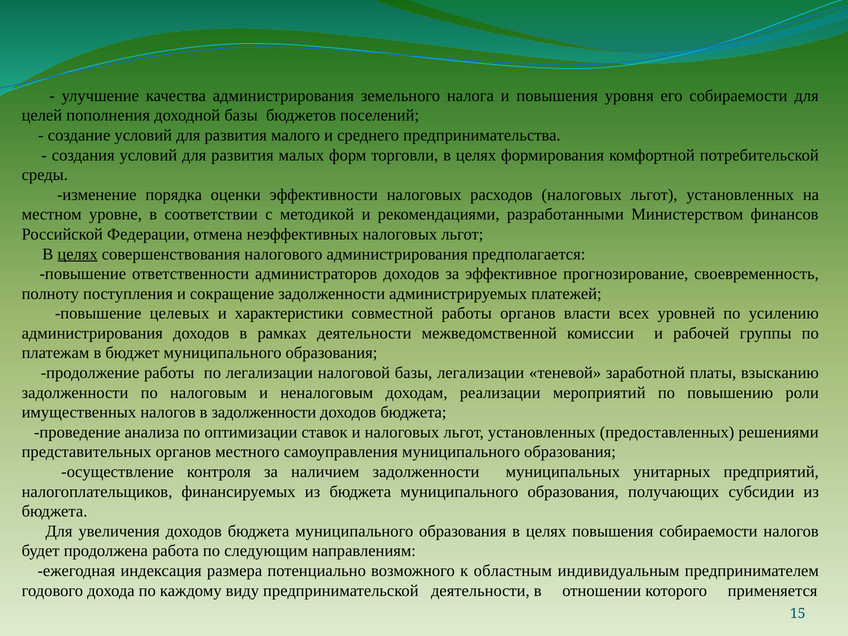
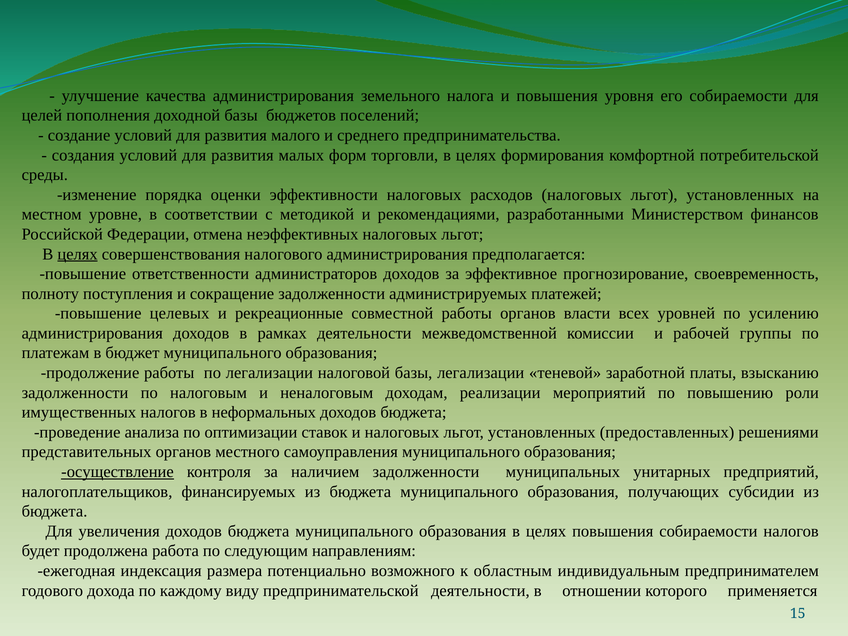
характеристики: характеристики -> рекреационные (289, 313)
в задолженности: задолженности -> неформальных (264, 412)
осуществление underline: none -> present (118, 472)
